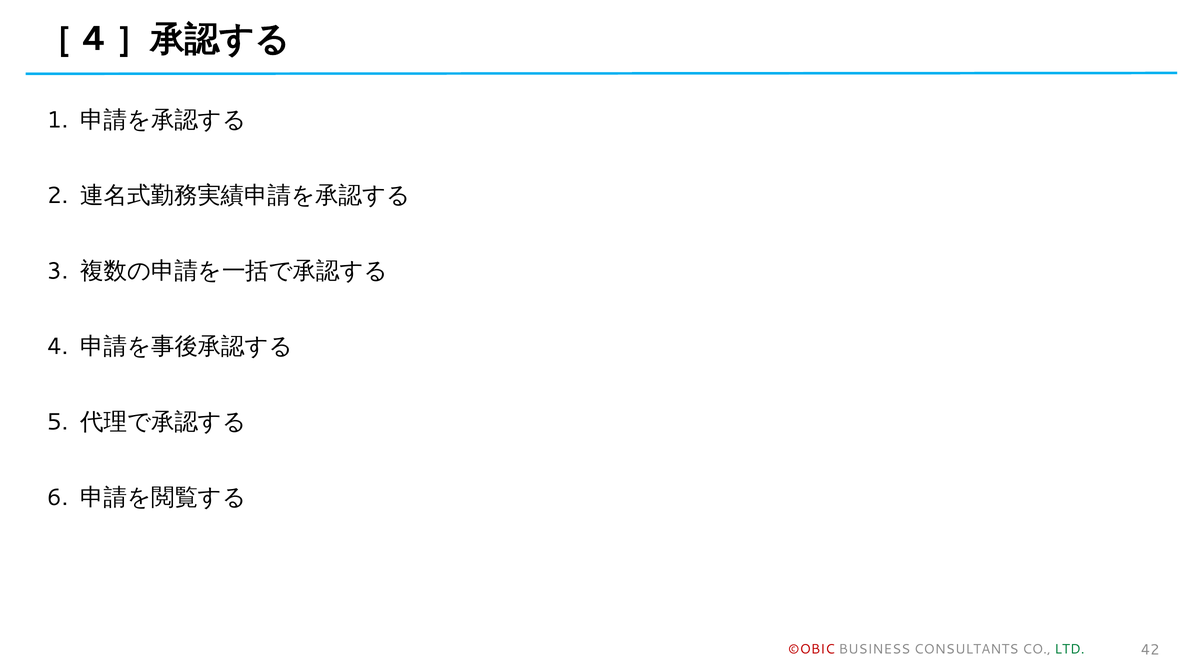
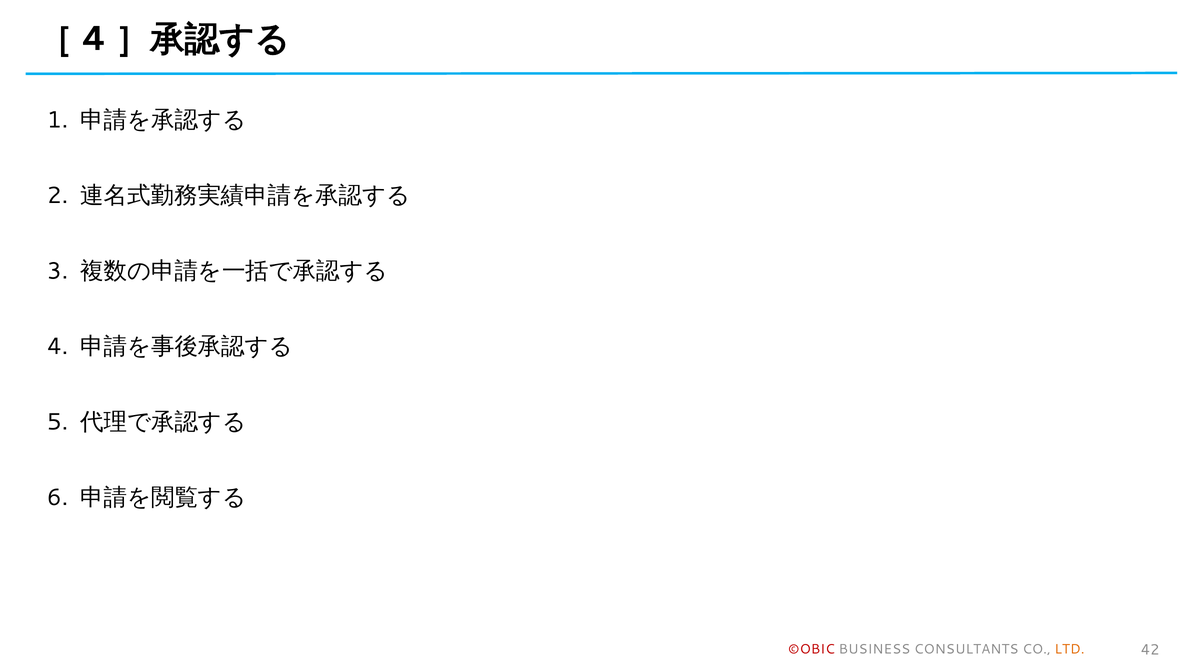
LTD colour: green -> orange (1069, 650)
